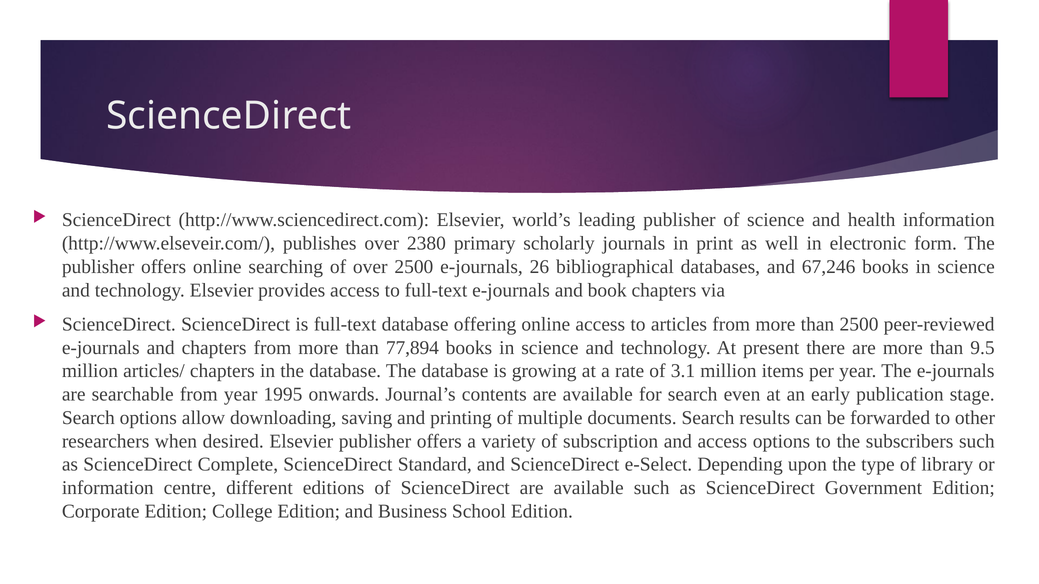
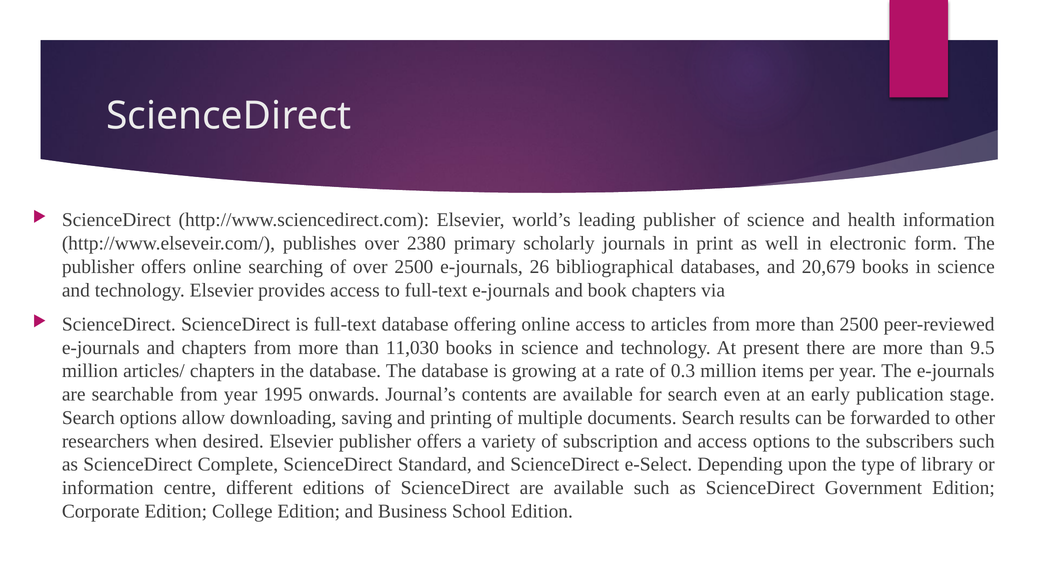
67,246: 67,246 -> 20,679 (829, 267)
77,894: 77,894 -> 11,030 (412, 348)
3.1: 3.1 -> 0.3 (683, 371)
